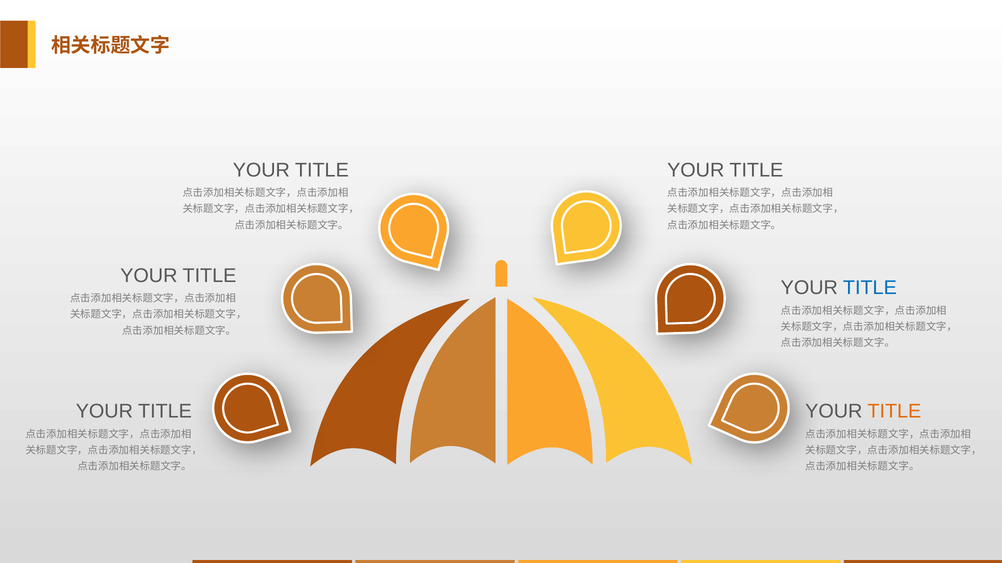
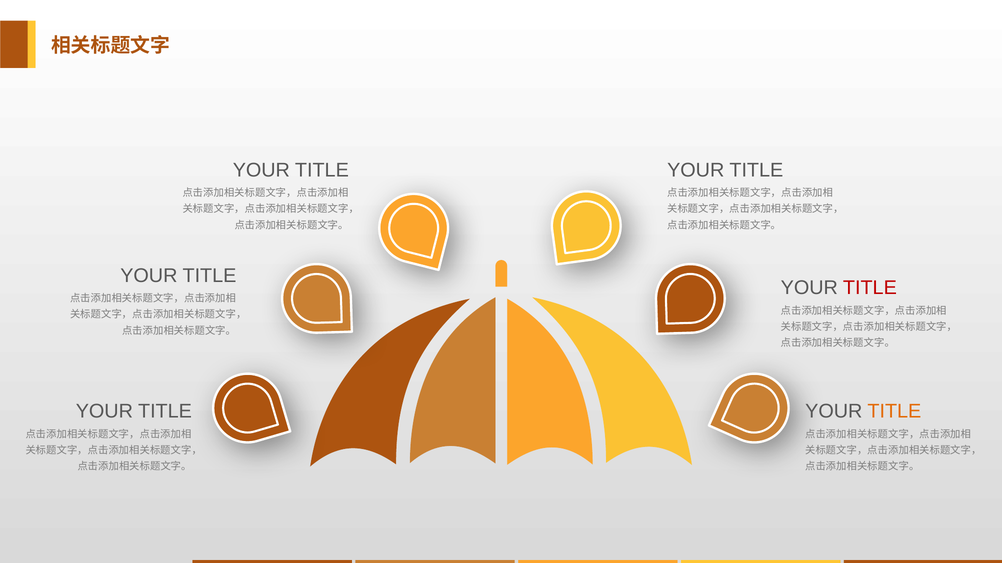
TITLE colour: blue -> red (870, 288)
